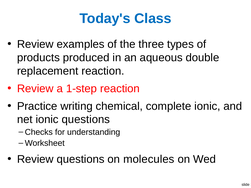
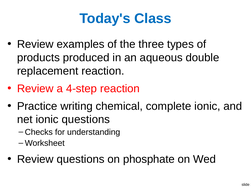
1-step: 1-step -> 4-step (82, 89)
molecules: molecules -> phosphate (149, 159)
